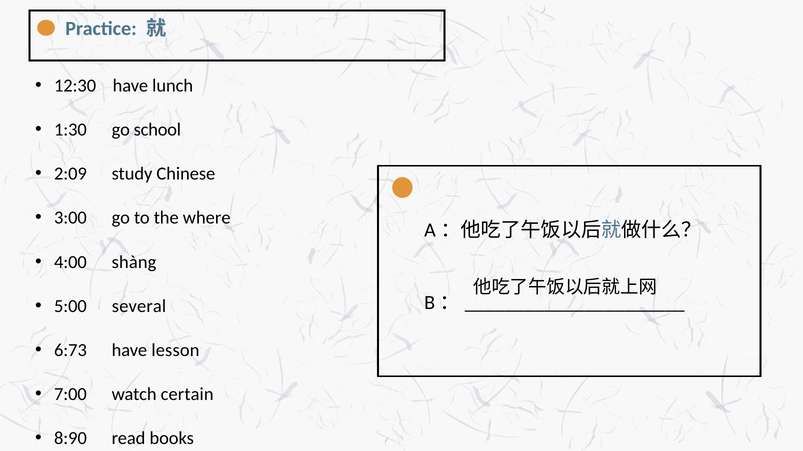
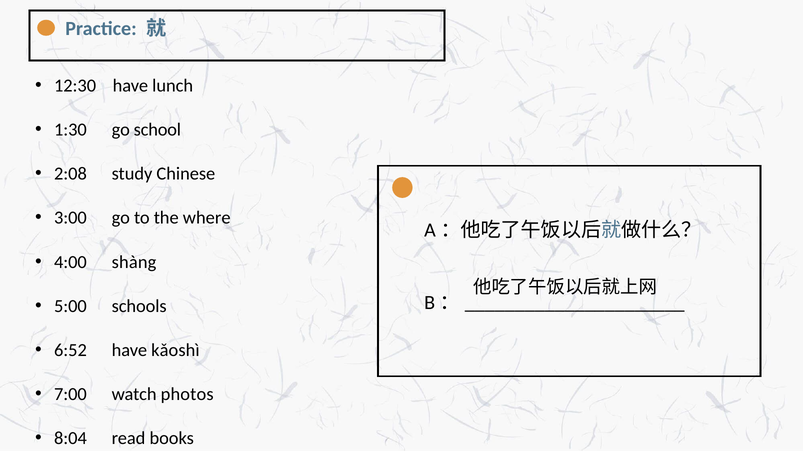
2:09: 2:09 -> 2:08 (70, 174)
several: several -> schools (139, 307)
6:73: 6:73 -> 6:52 (70, 351)
lesson: lesson -> kǎoshì (175, 351)
certain: certain -> photos (187, 395)
8:90: 8:90 -> 8:04 (70, 439)
